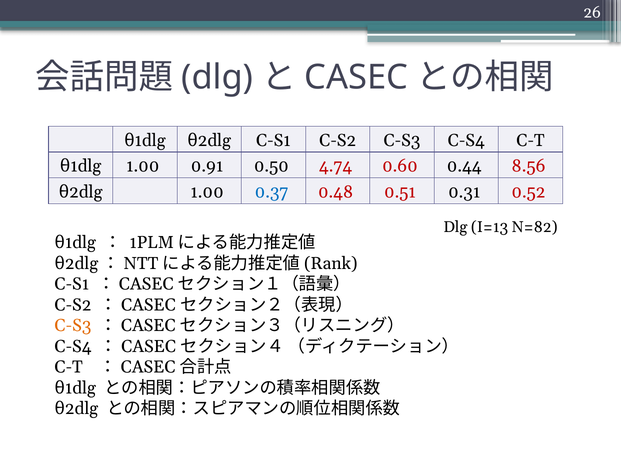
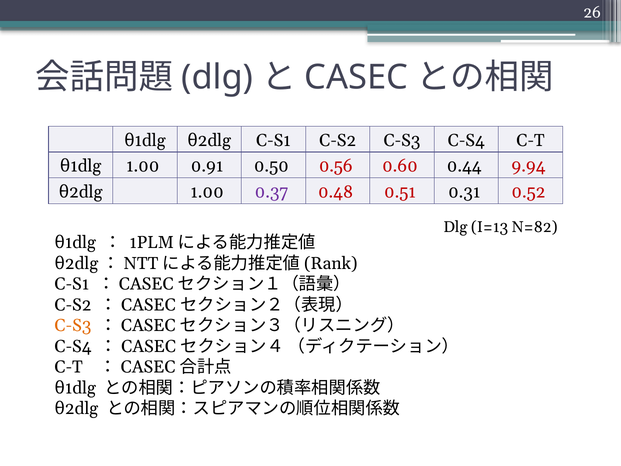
4.74: 4.74 -> 0.56 (336, 166)
8.56: 8.56 -> 9.94 (528, 166)
0.37 colour: blue -> purple (271, 192)
